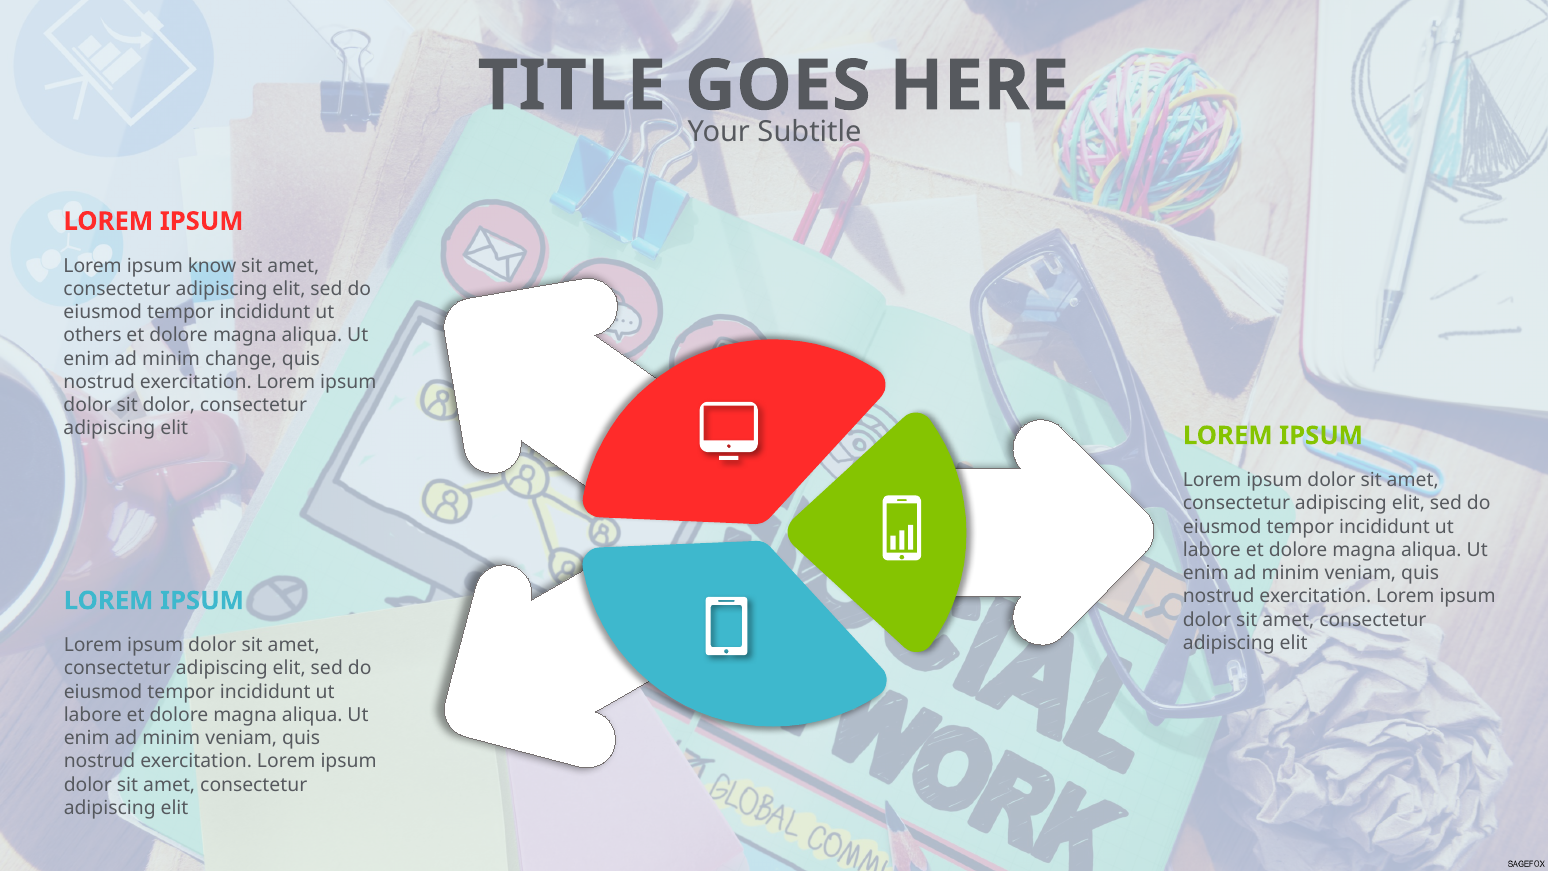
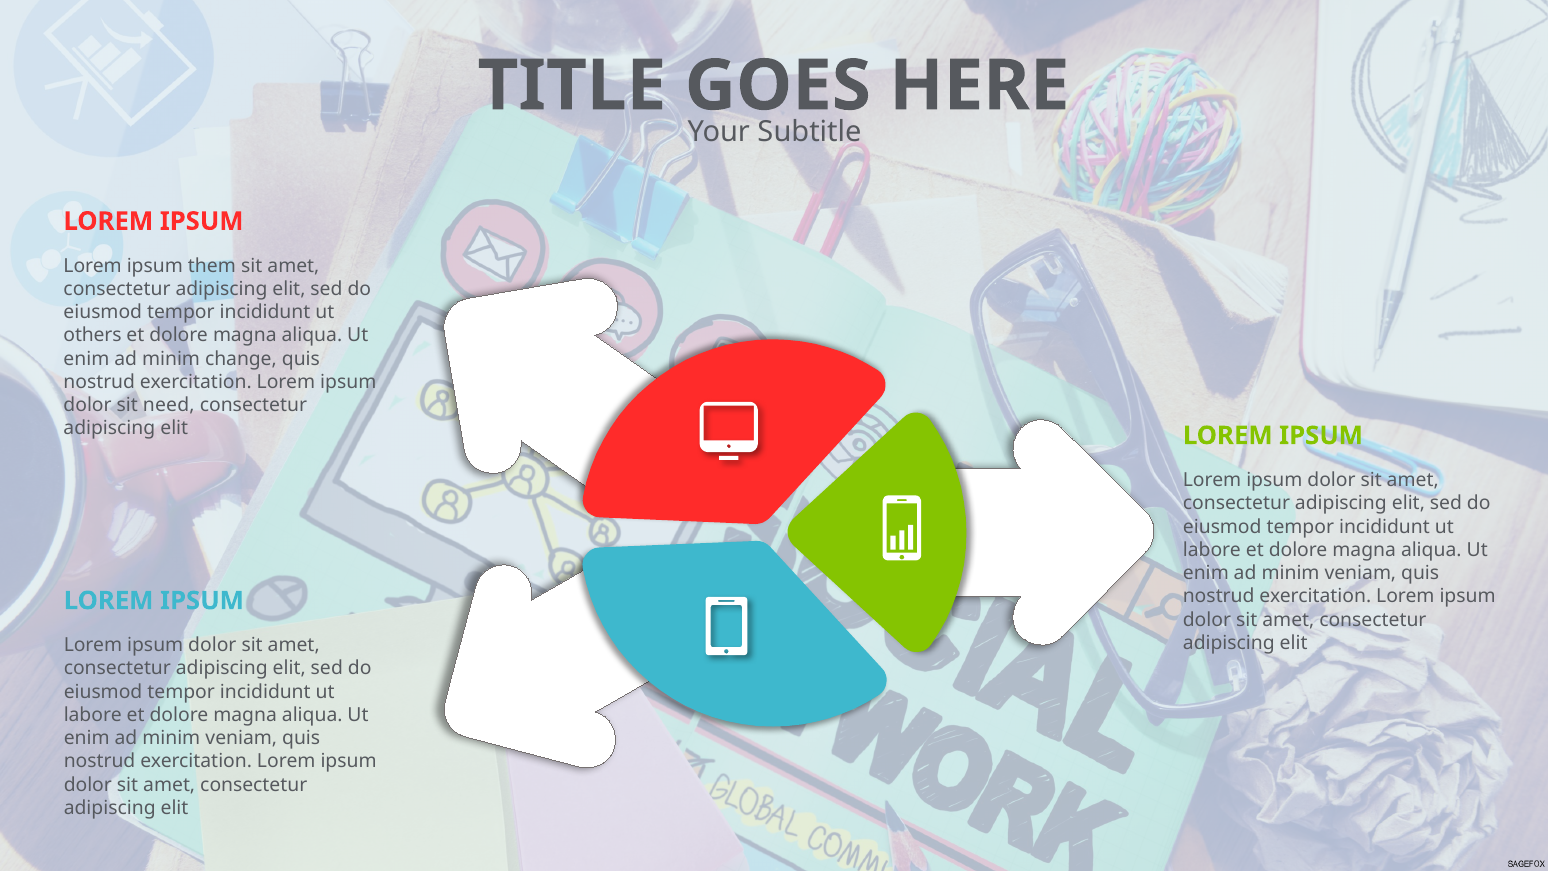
know: know -> them (212, 266)
sit dolor: dolor -> need (169, 405)
